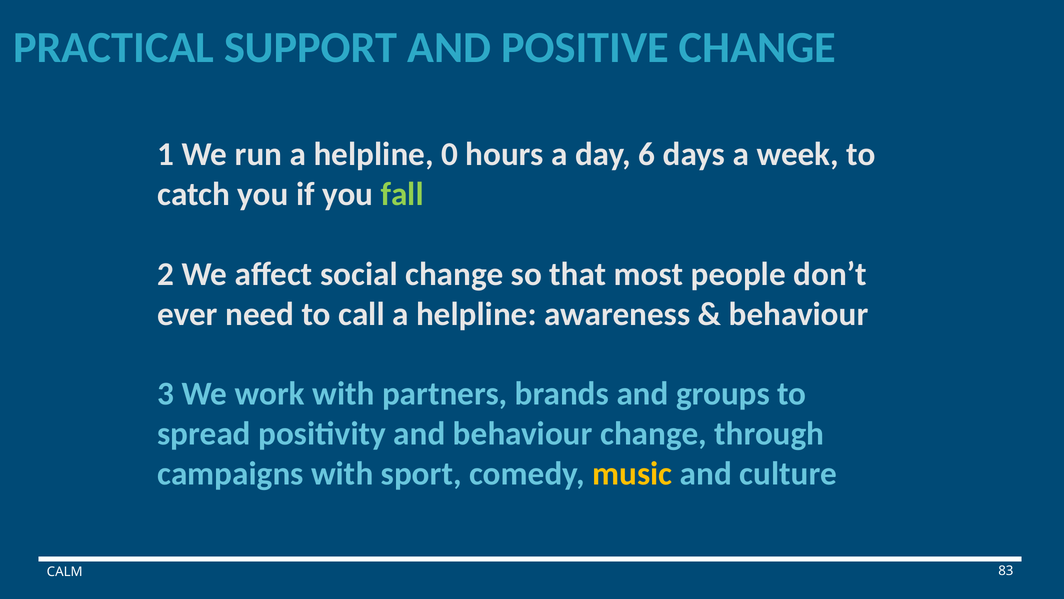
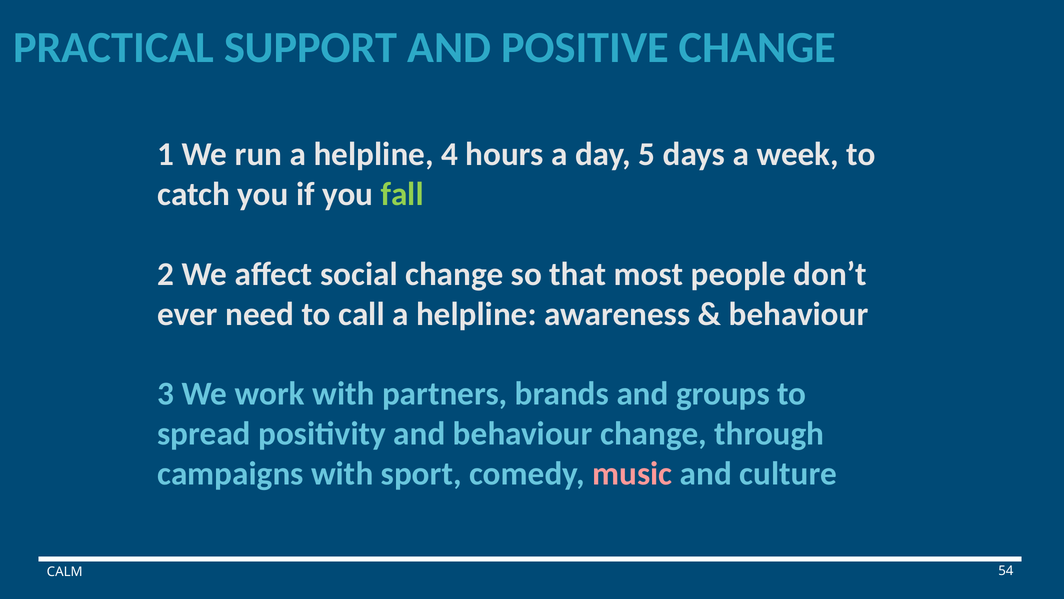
0: 0 -> 4 (450, 154)
6: 6 -> 5 (647, 154)
music colour: yellow -> pink (632, 473)
83: 83 -> 54 (1006, 570)
